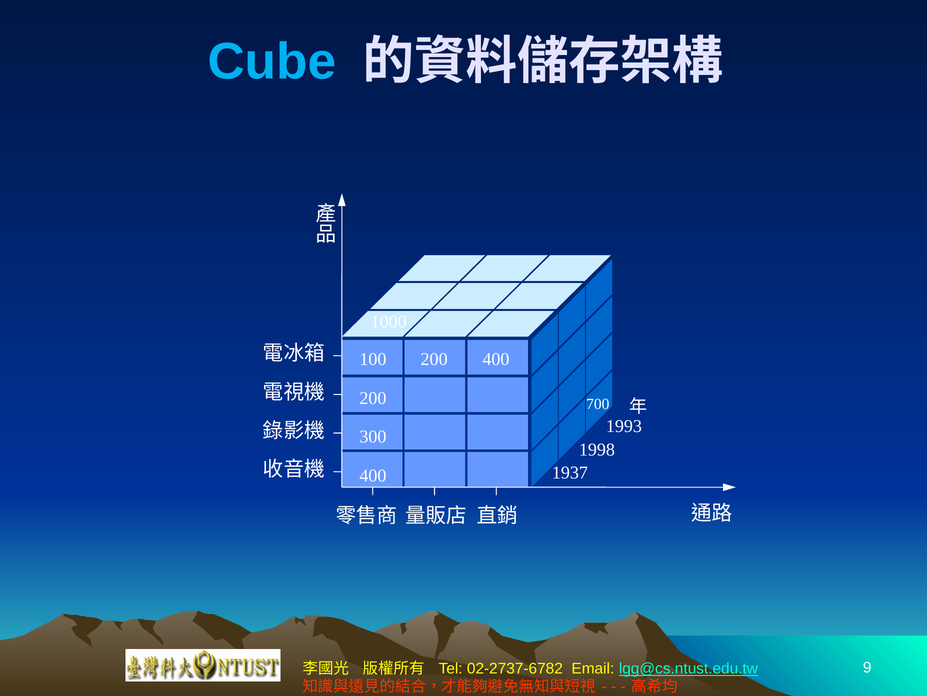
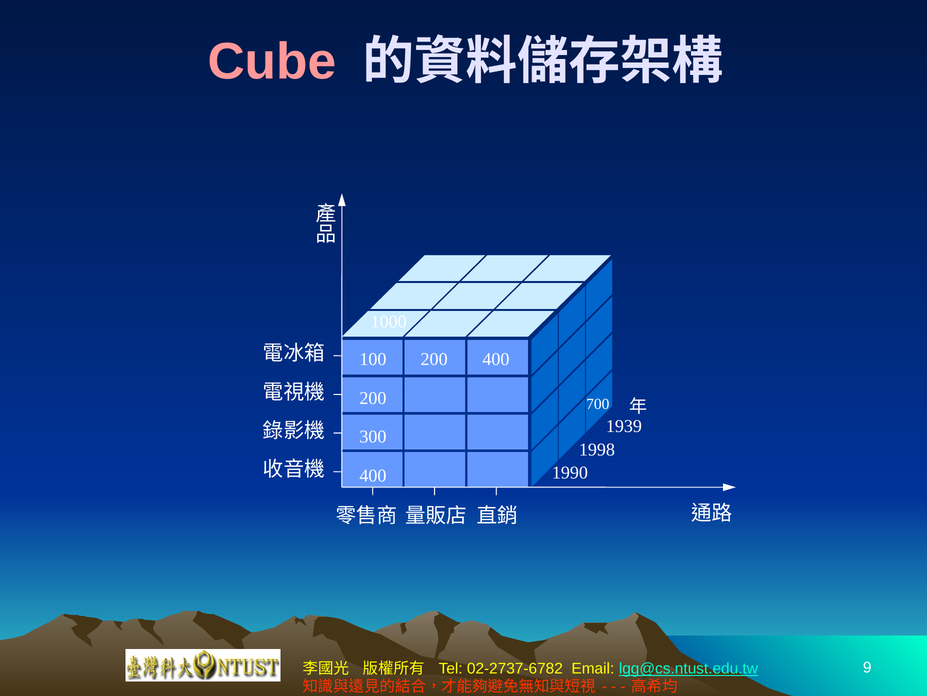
Cube colour: light blue -> pink (272, 62)
1993: 1993 -> 1939 (624, 426)
1937: 1937 -> 1990 (570, 472)
